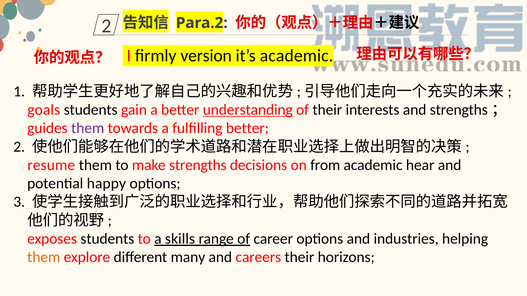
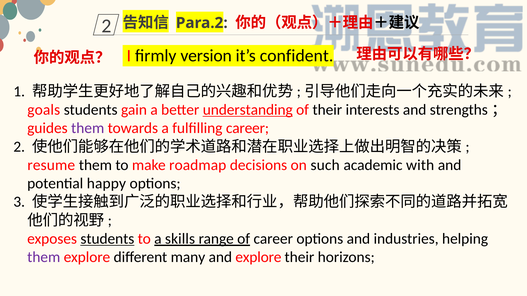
it’s academic: academic -> confident (297, 56)
fulfilling better: better -> career (247, 128)
strengths: strengths -> roadmap (198, 165)
from: from -> such (325, 165)
hear: hear -> with (420, 165)
students underline: none -> present (107, 239)
them colour: orange -> purple (44, 257)
and careers: careers -> explore (258, 257)
